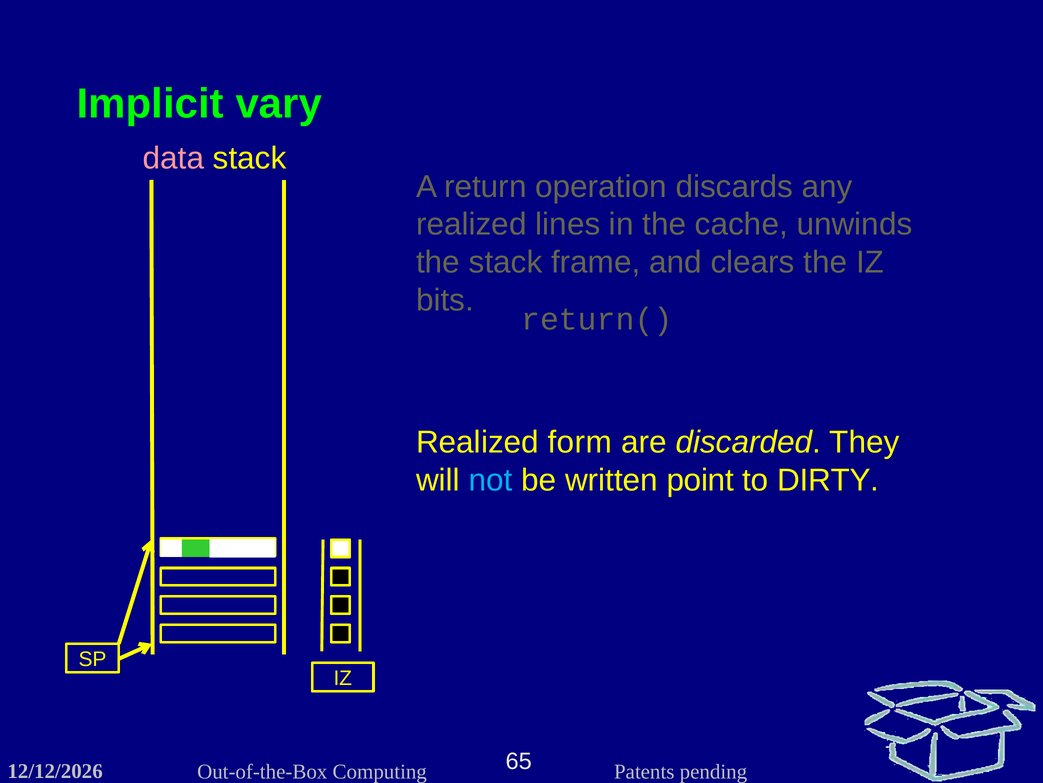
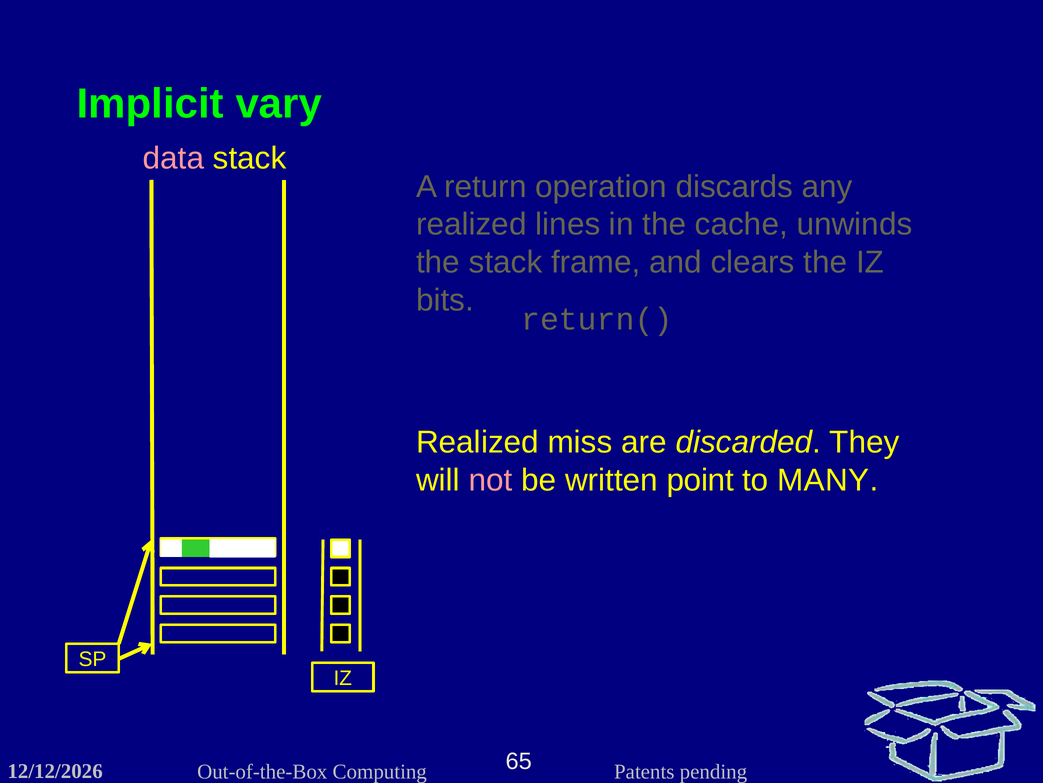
form: form -> miss (580, 442)
not colour: light blue -> pink (491, 480)
DIRTY: DIRTY -> MANY (828, 480)
